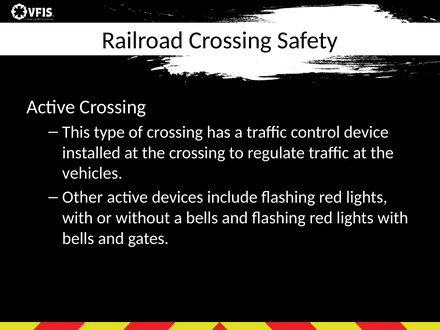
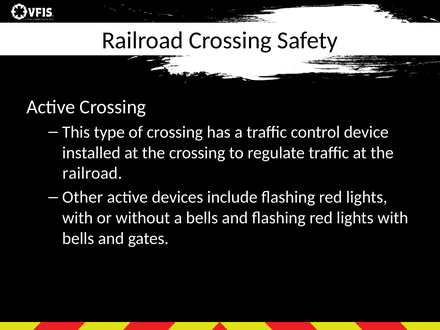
vehicles: vehicles -> railroad (92, 173)
